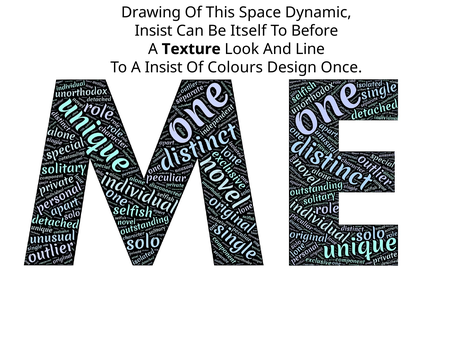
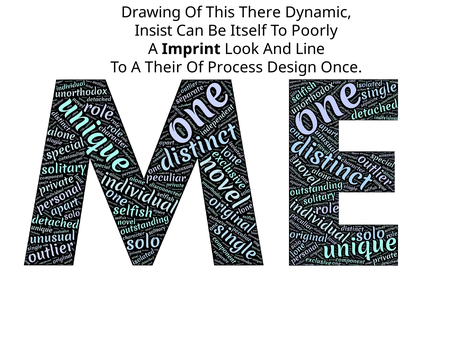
Space: Space -> There (260, 12)
Before: Before -> Poorly (315, 31)
Texture: Texture -> Imprint (191, 49)
A Insist: Insist -> Their (163, 67)
Colours: Colours -> Process (235, 67)
